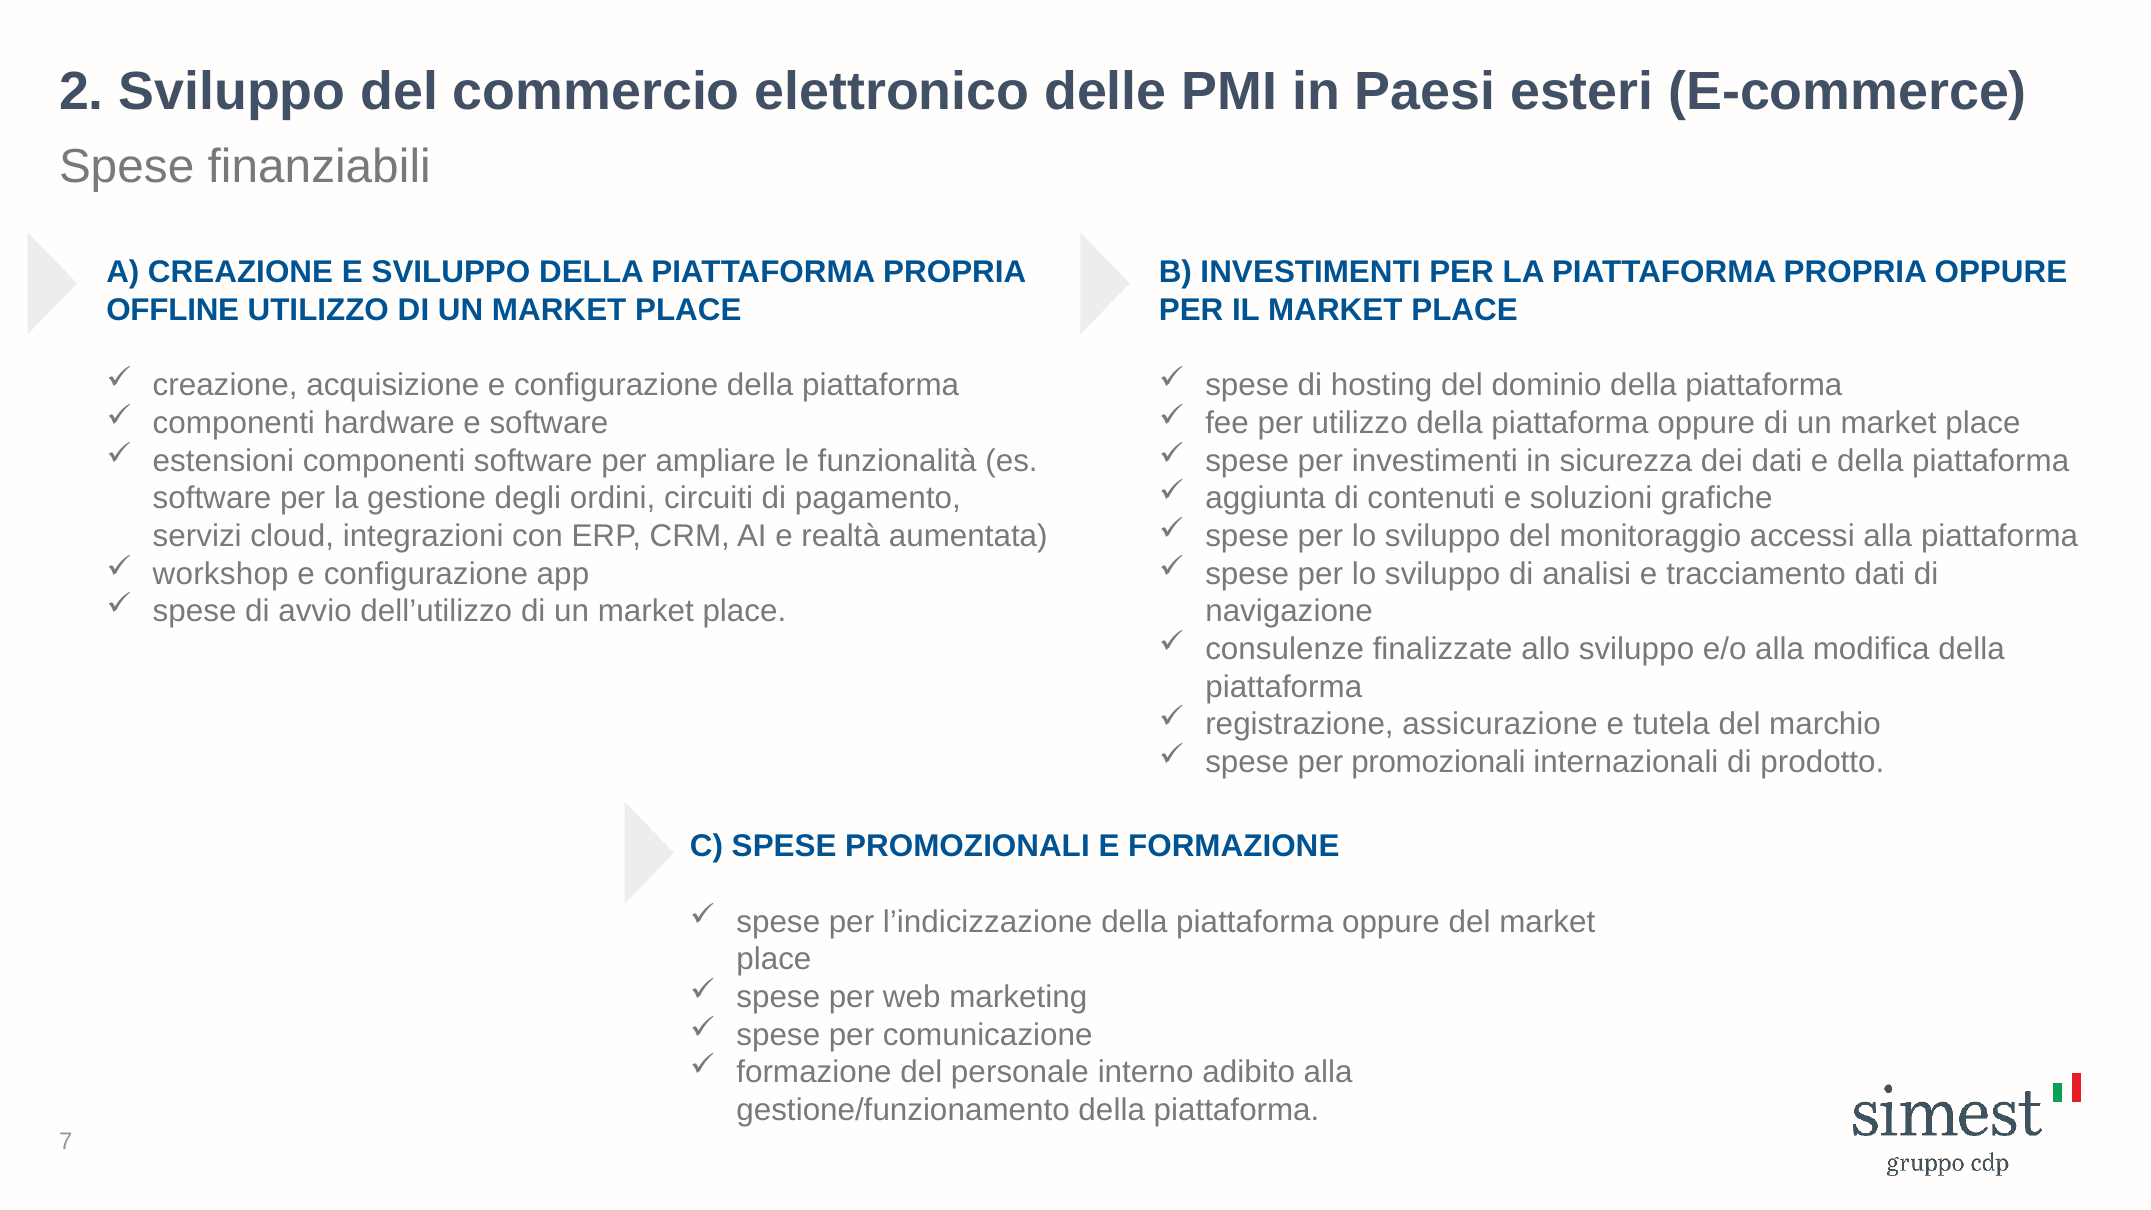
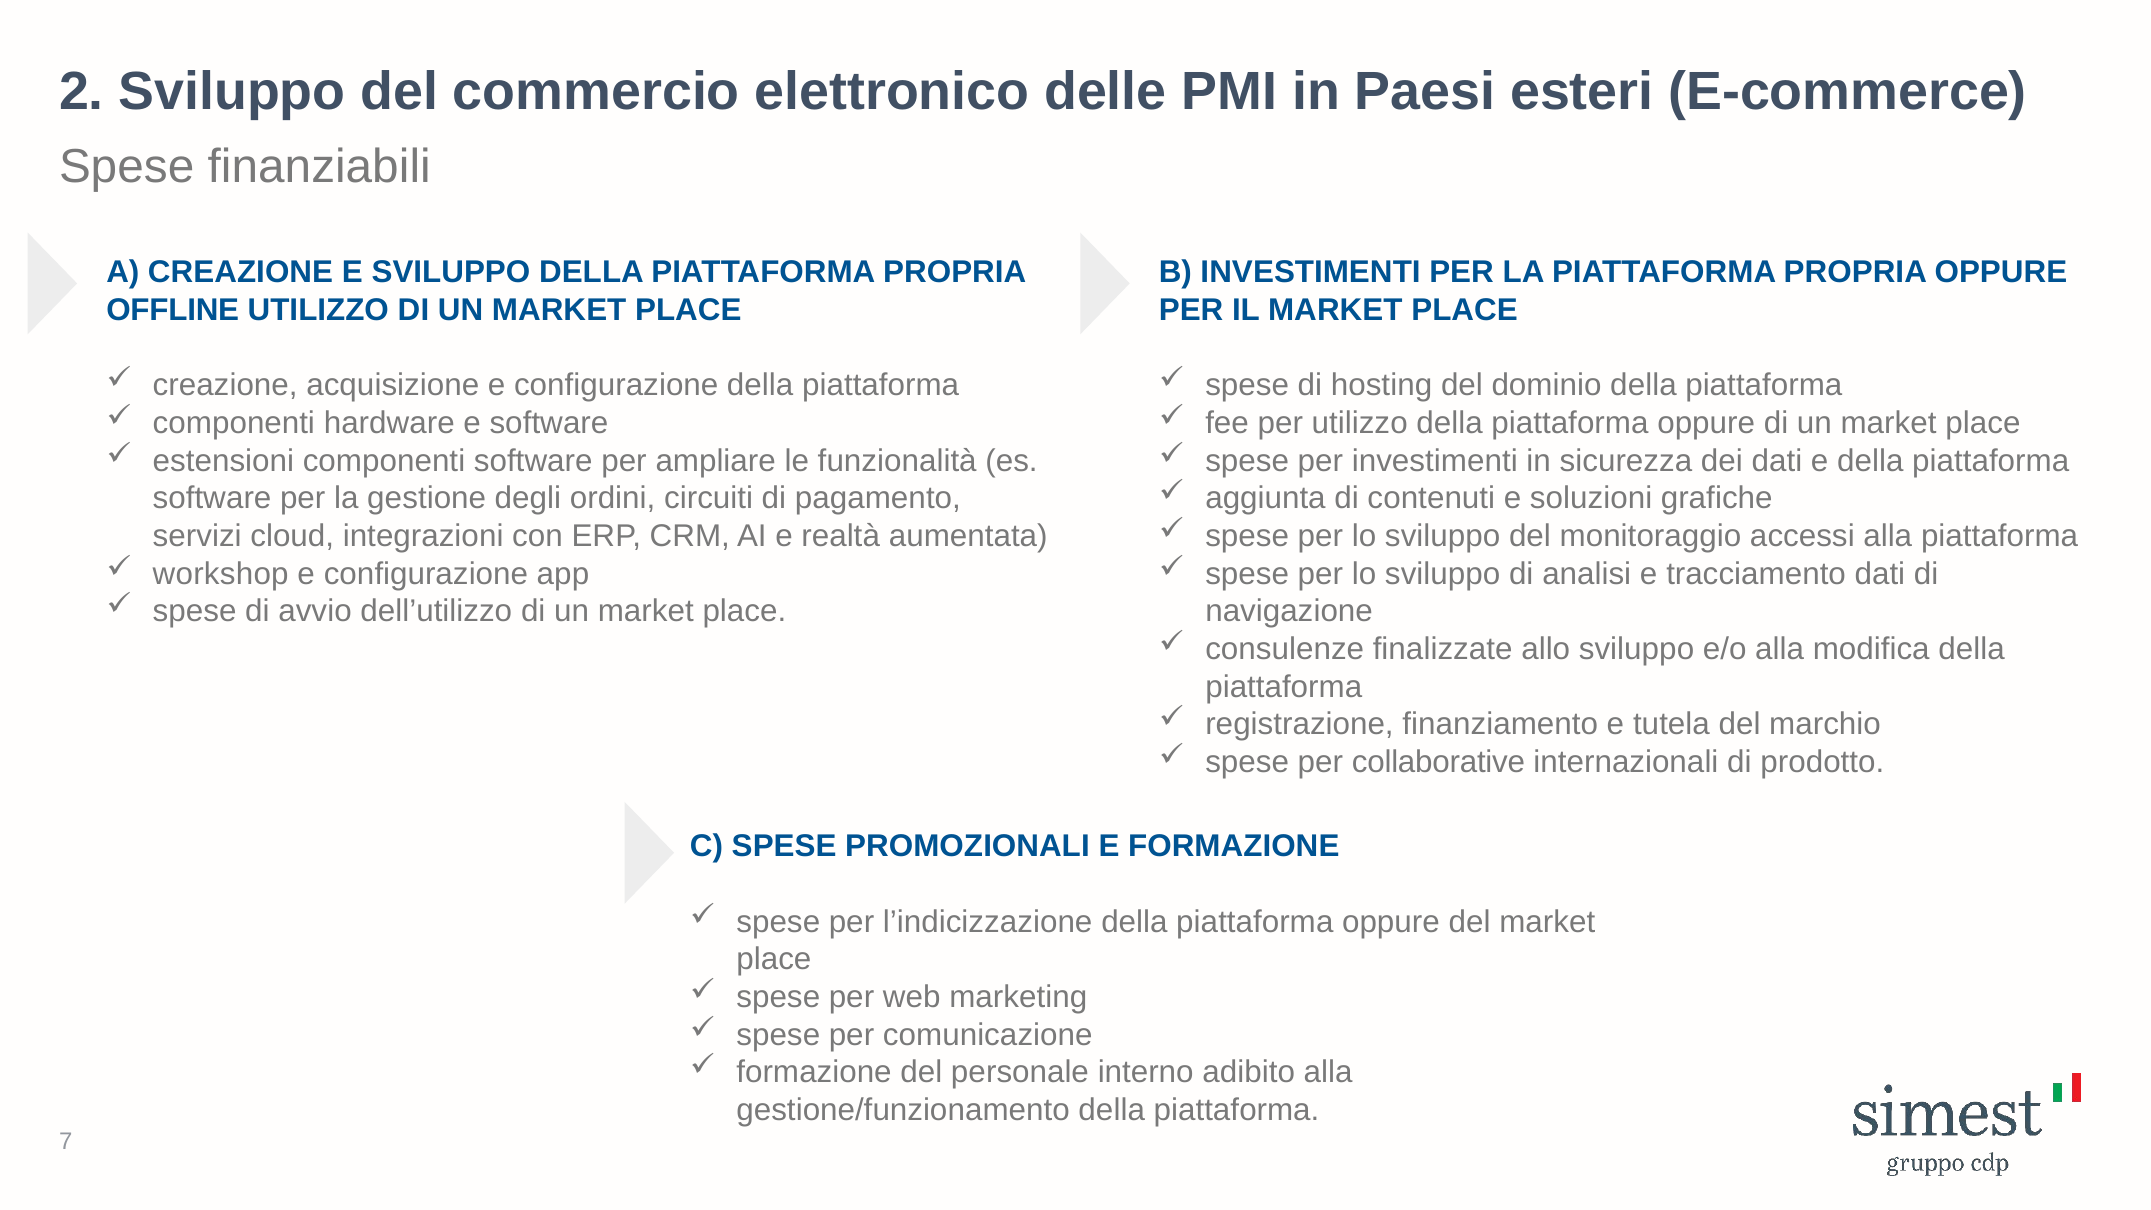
assicurazione: assicurazione -> finanziamento (1500, 725)
per promozionali: promozionali -> collaborative (1438, 762)
